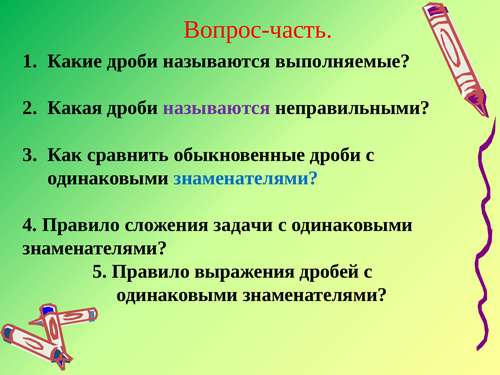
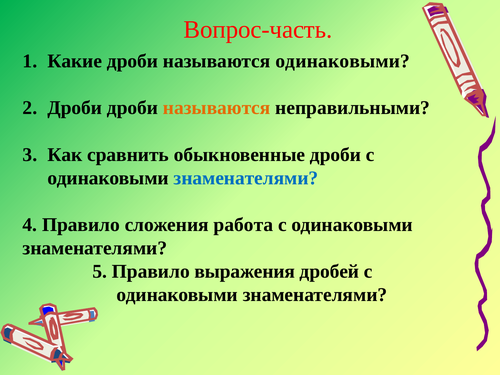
называются выполняемые: выполняемые -> одинаковыми (343, 61)
Какая: Какая -> Дроби (75, 108)
называются colour: purple -> orange (217, 108)
задачи: задачи -> работа (243, 225)
